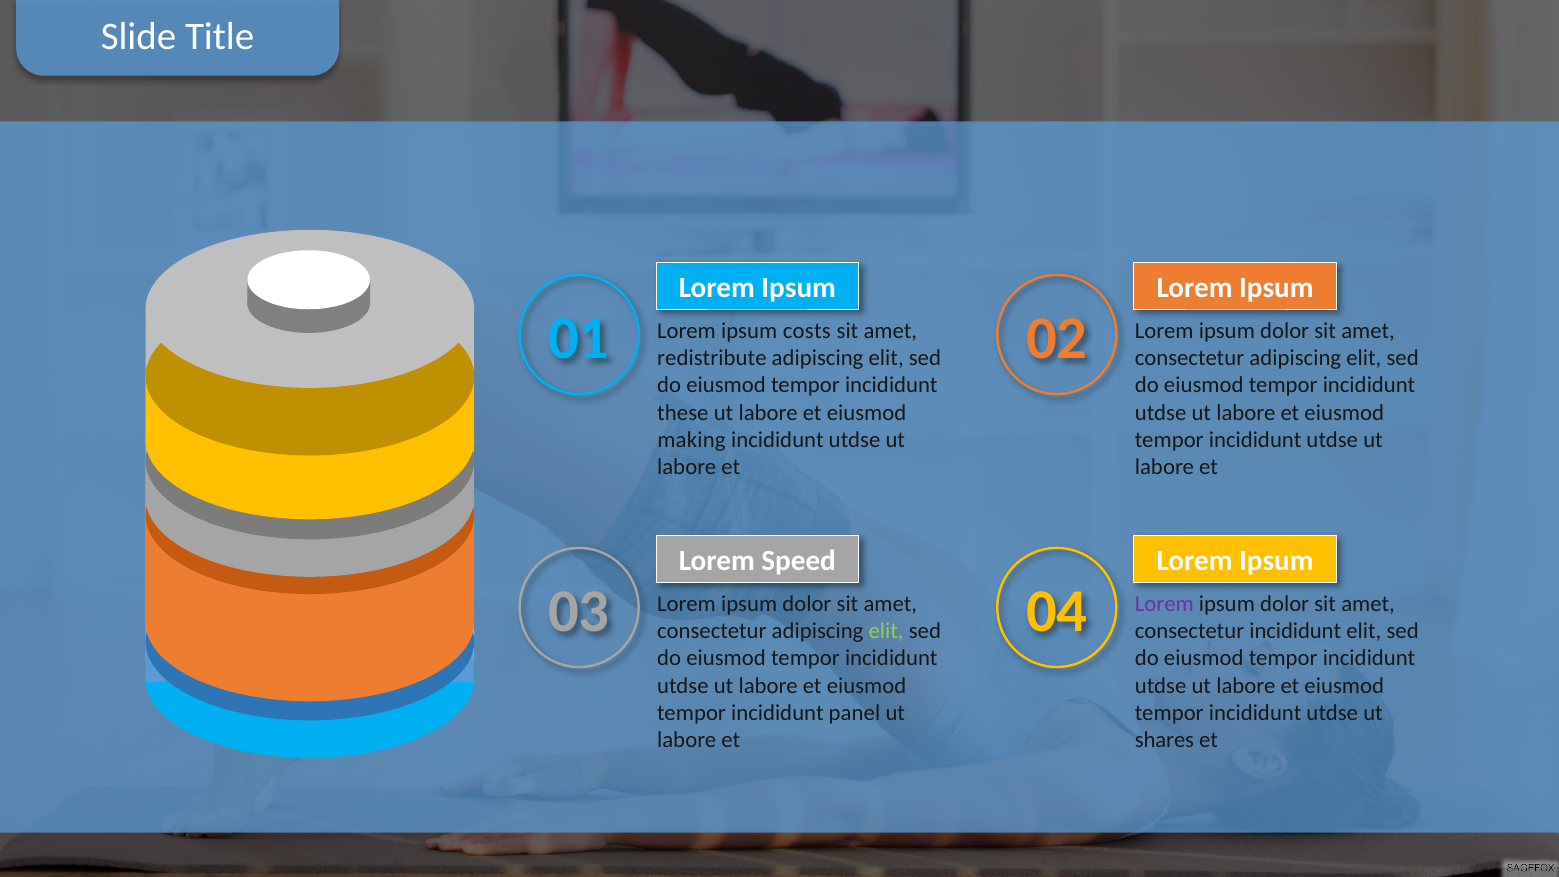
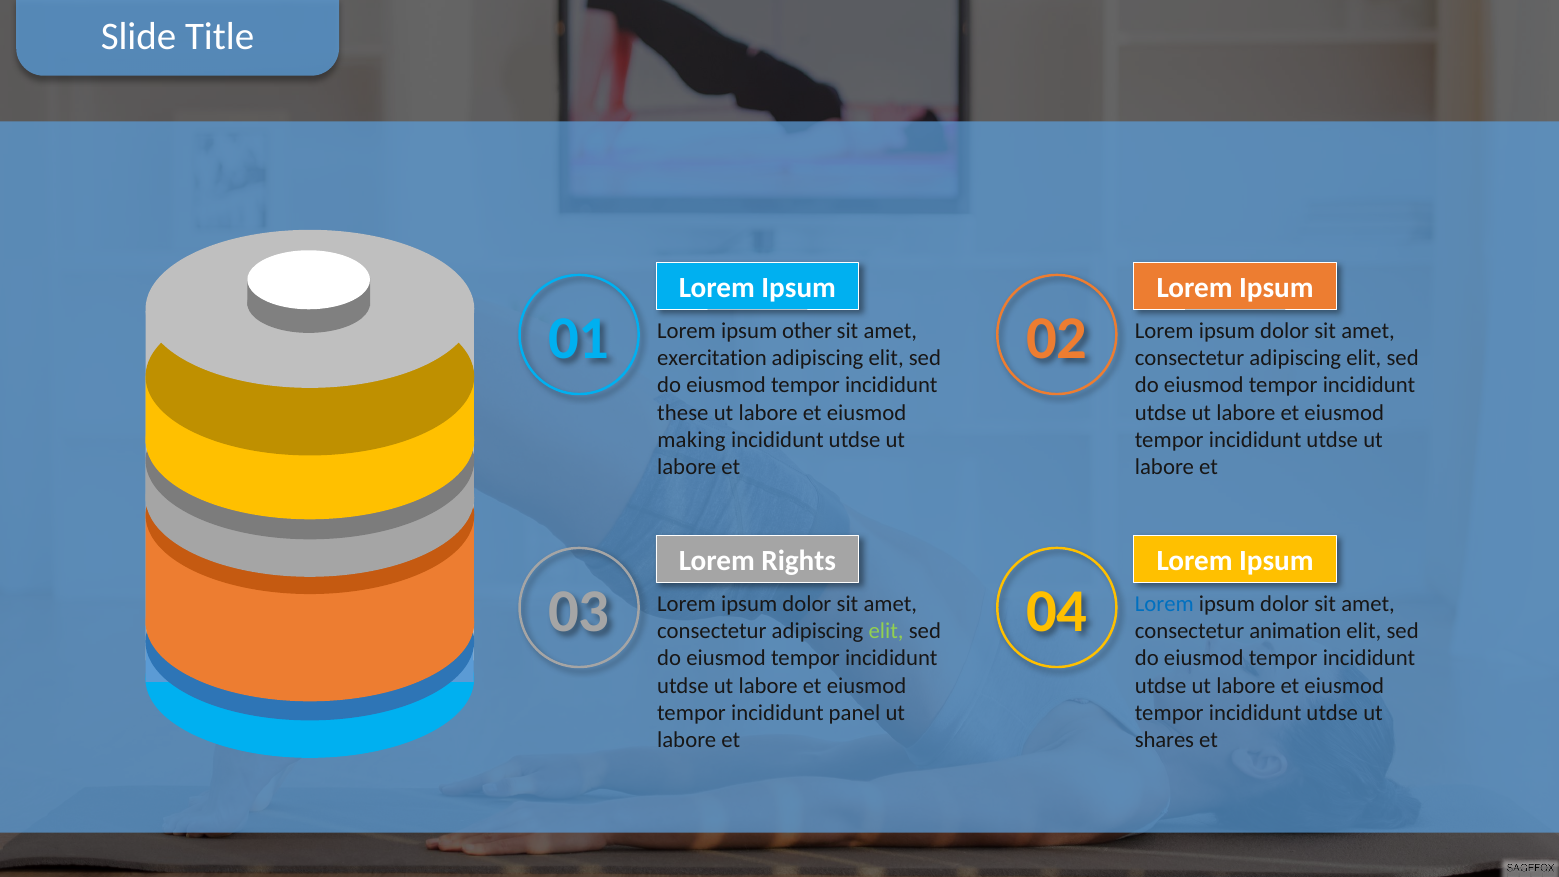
costs: costs -> other (807, 331)
redistribute: redistribute -> exercitation (712, 358)
Speed: Speed -> Rights (799, 561)
Lorem colour: purple -> blue (1164, 604)
consectetur incididunt: incididunt -> animation (1295, 631)
